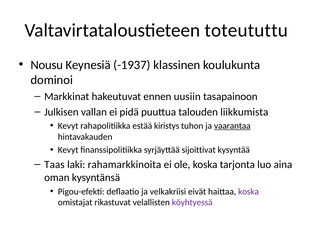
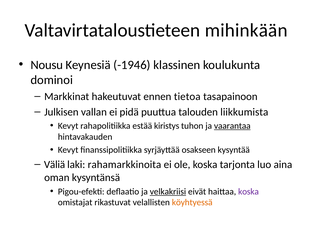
toteututtu: toteututtu -> mihinkään (246, 30)
-1937: -1937 -> -1946 (132, 65)
uusiin: uusiin -> tietoa (187, 96)
sijoittivat: sijoittivat -> osakseen (199, 150)
Taas: Taas -> Väliä (55, 164)
velkakriisi underline: none -> present (168, 191)
köyhtyessä colour: purple -> orange (192, 202)
